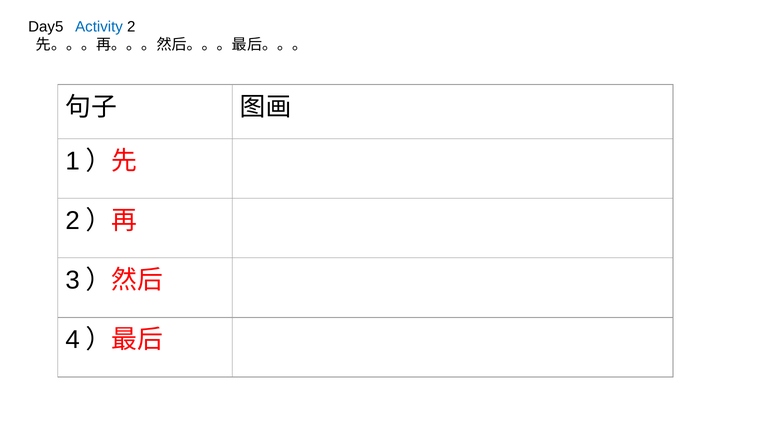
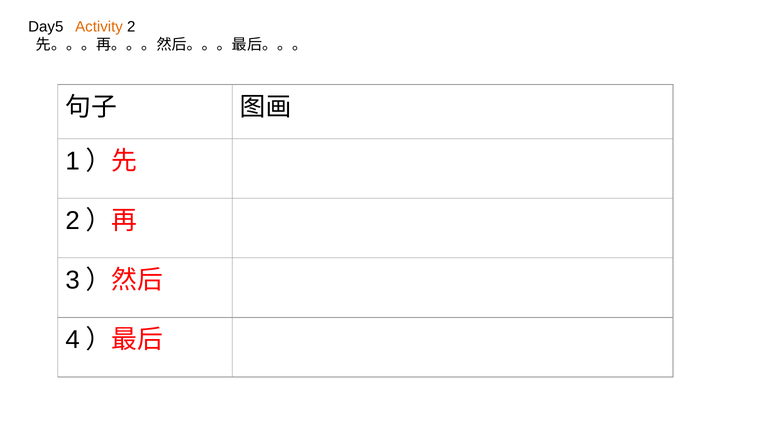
Activity colour: blue -> orange (99, 27)
